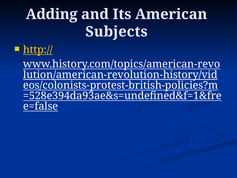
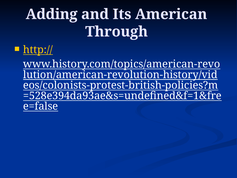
Subjects: Subjects -> Through (117, 32)
